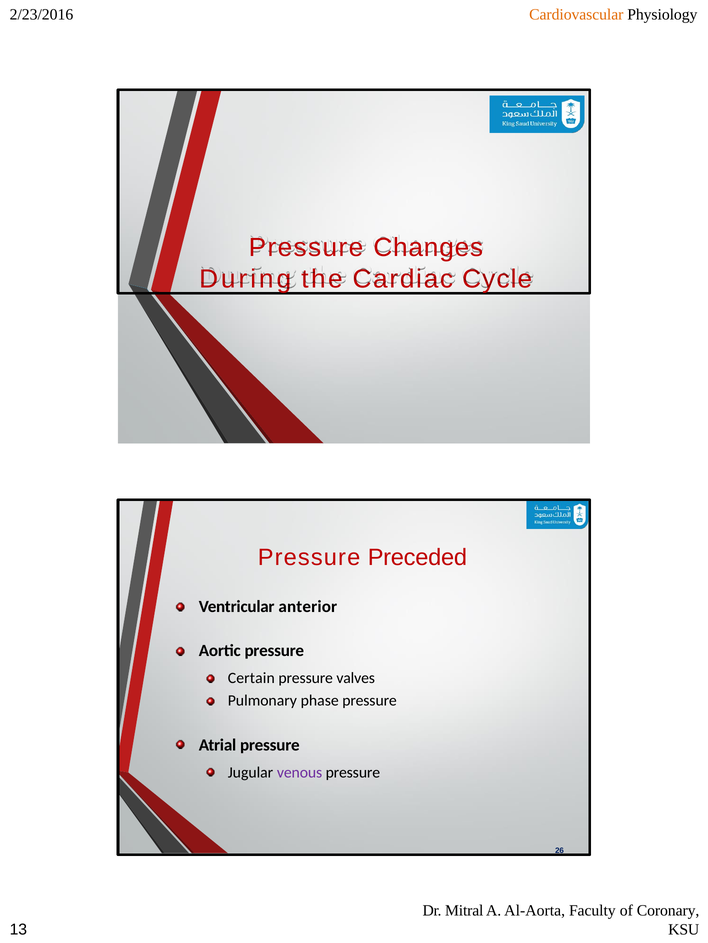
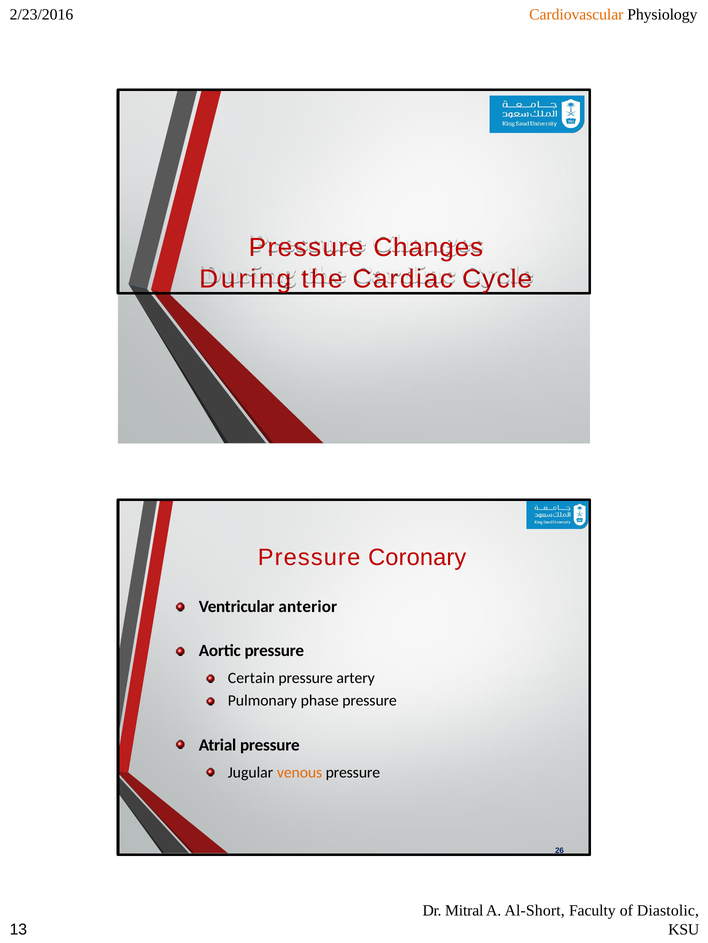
Preceded: Preceded -> Coronary (417, 558)
valves: valves -> artery (356, 679)
venous colour: purple -> orange (300, 773)
Al-Aorta: Al-Aorta -> Al-Short (535, 912)
Coronary: Coronary -> Diastolic (668, 912)
